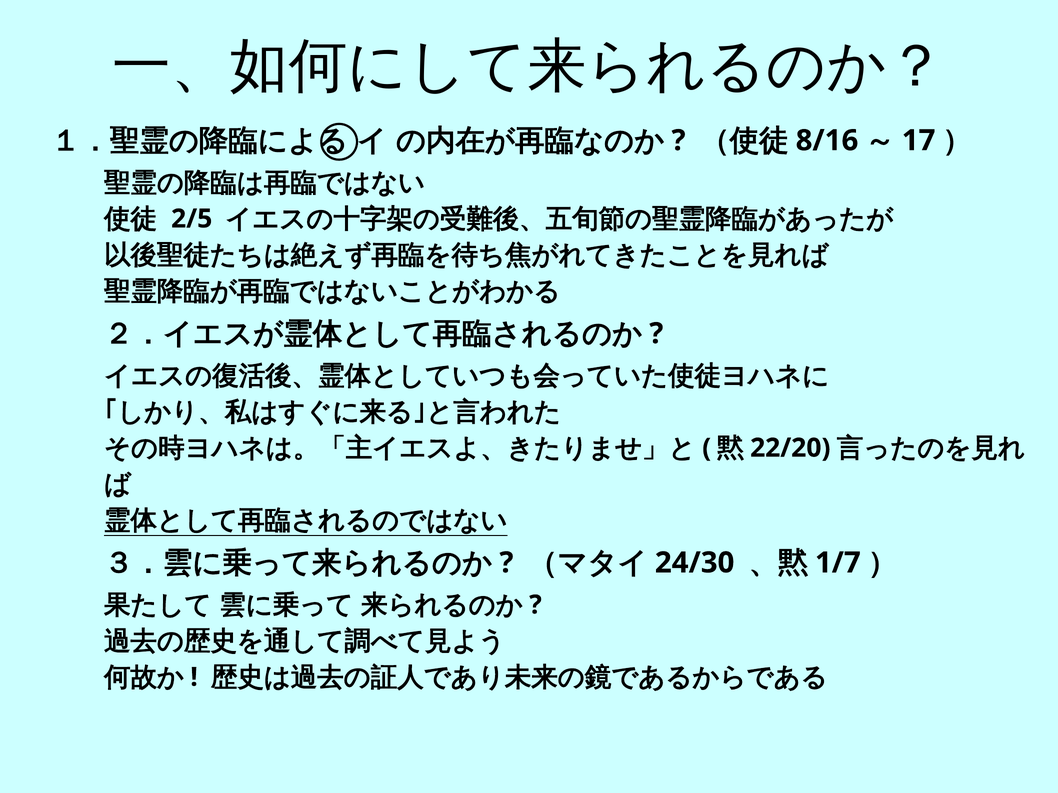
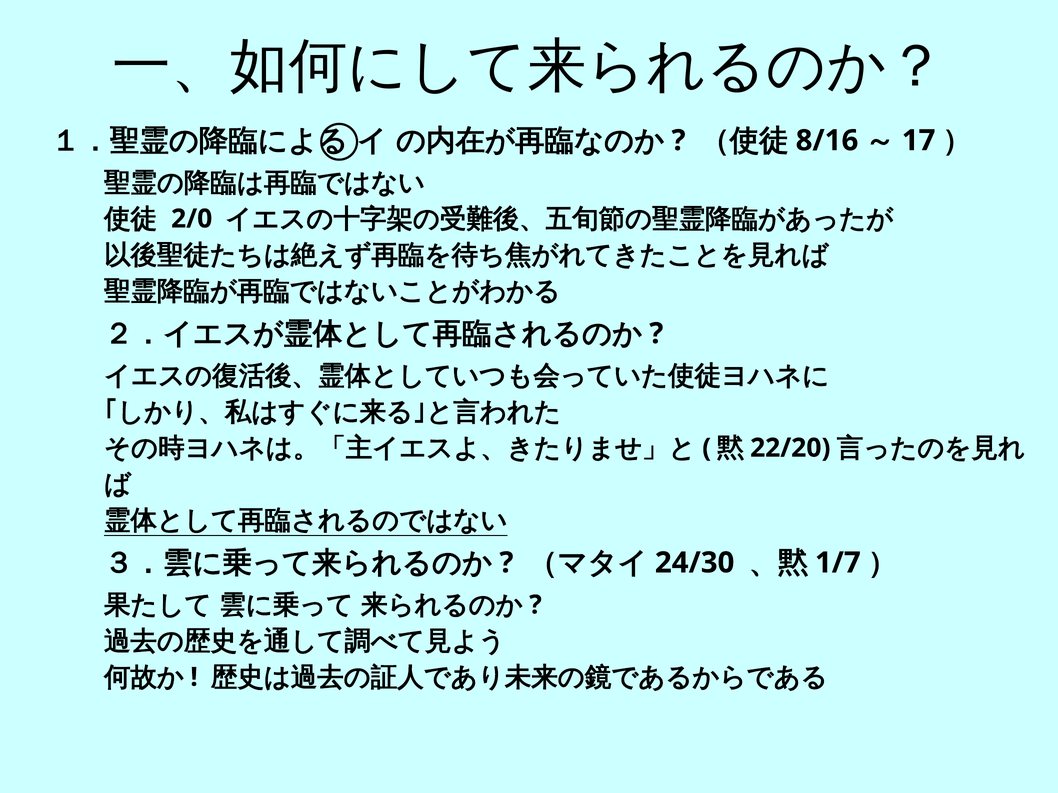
2/5: 2/5 -> 2/0 (192, 219)
